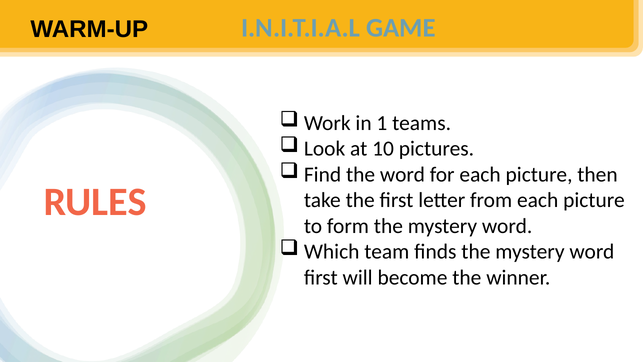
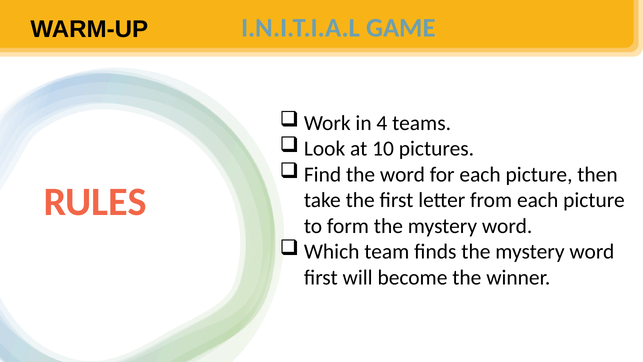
1: 1 -> 4 (382, 123)
